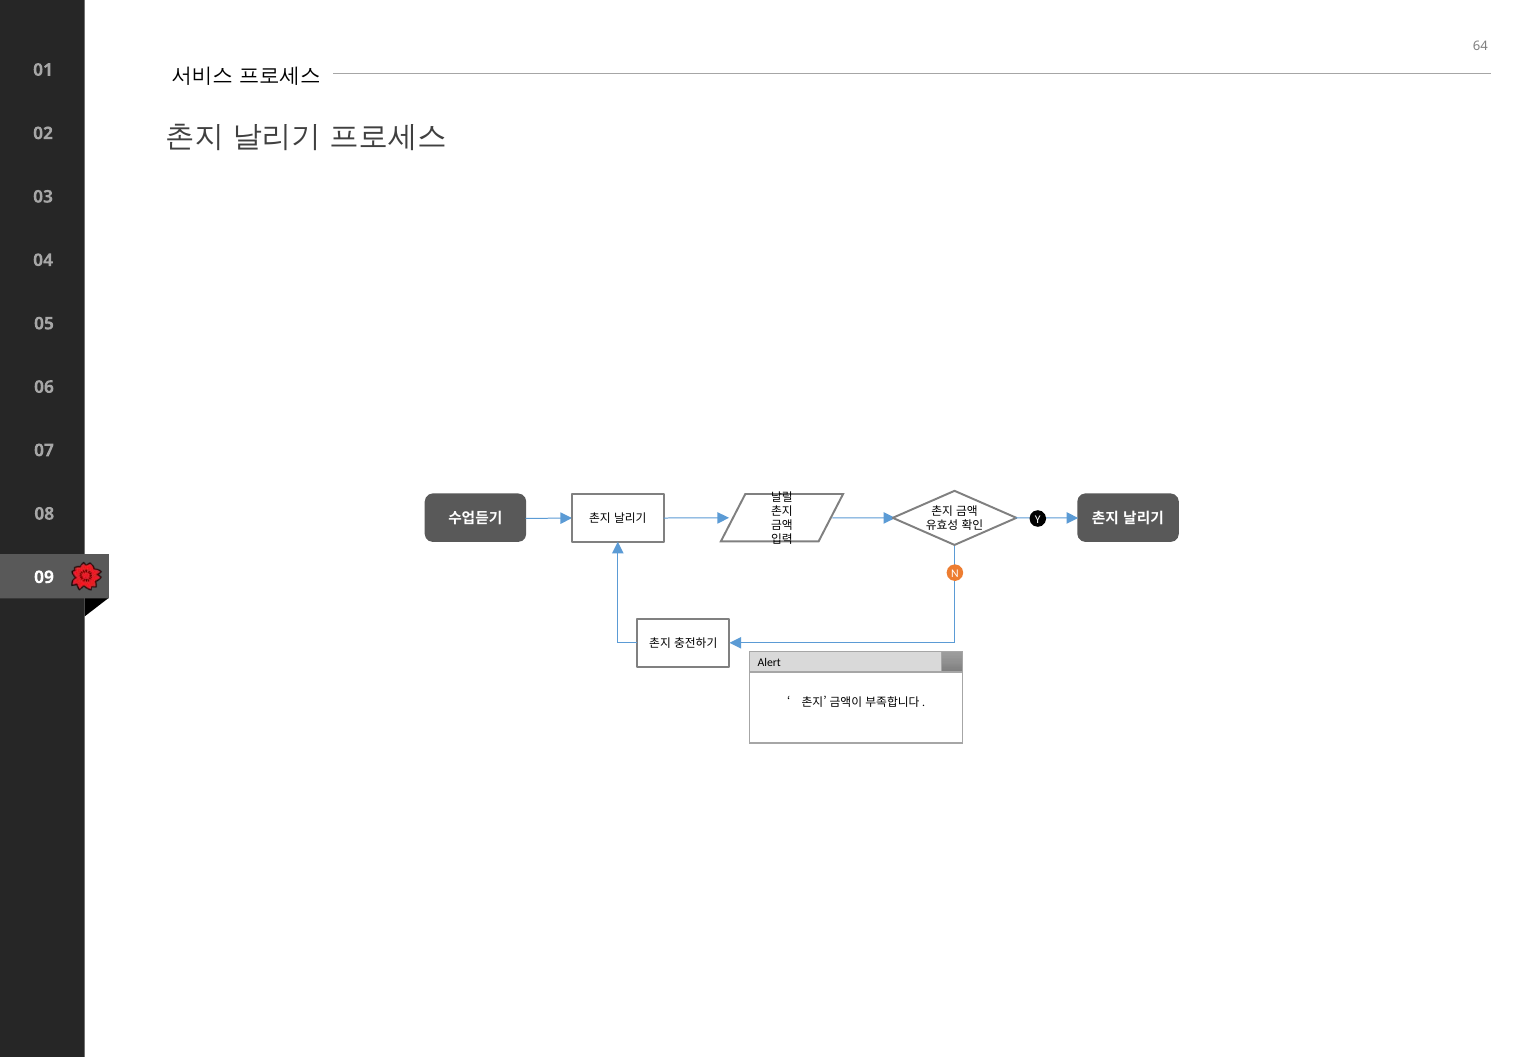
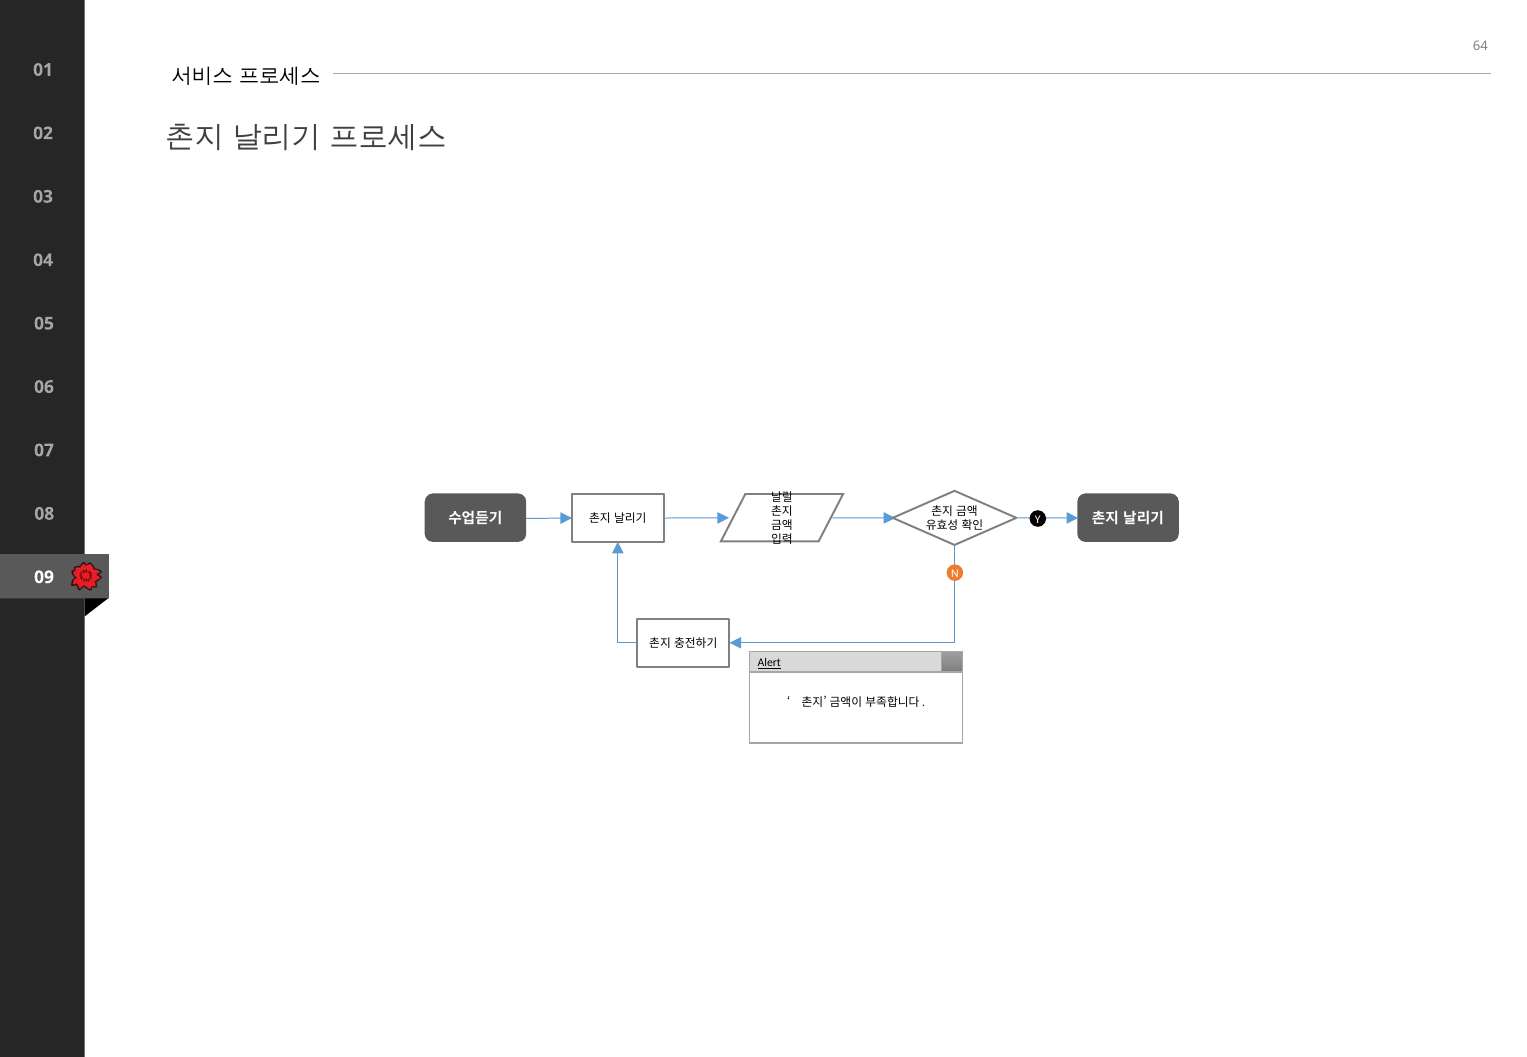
Alert underline: none -> present (769, 663)
